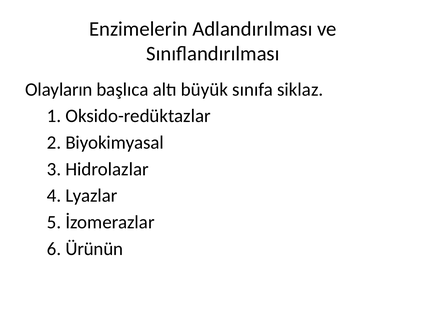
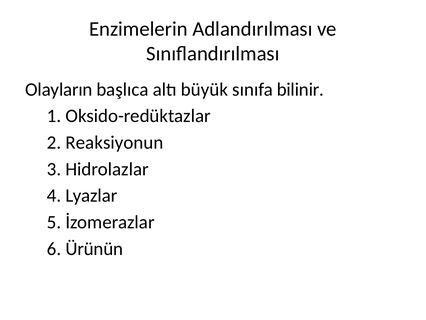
siklaz: siklaz -> bilinir (300, 89)
Biyokimyasal: Biyokimyasal -> Reaksiyonun (115, 142)
